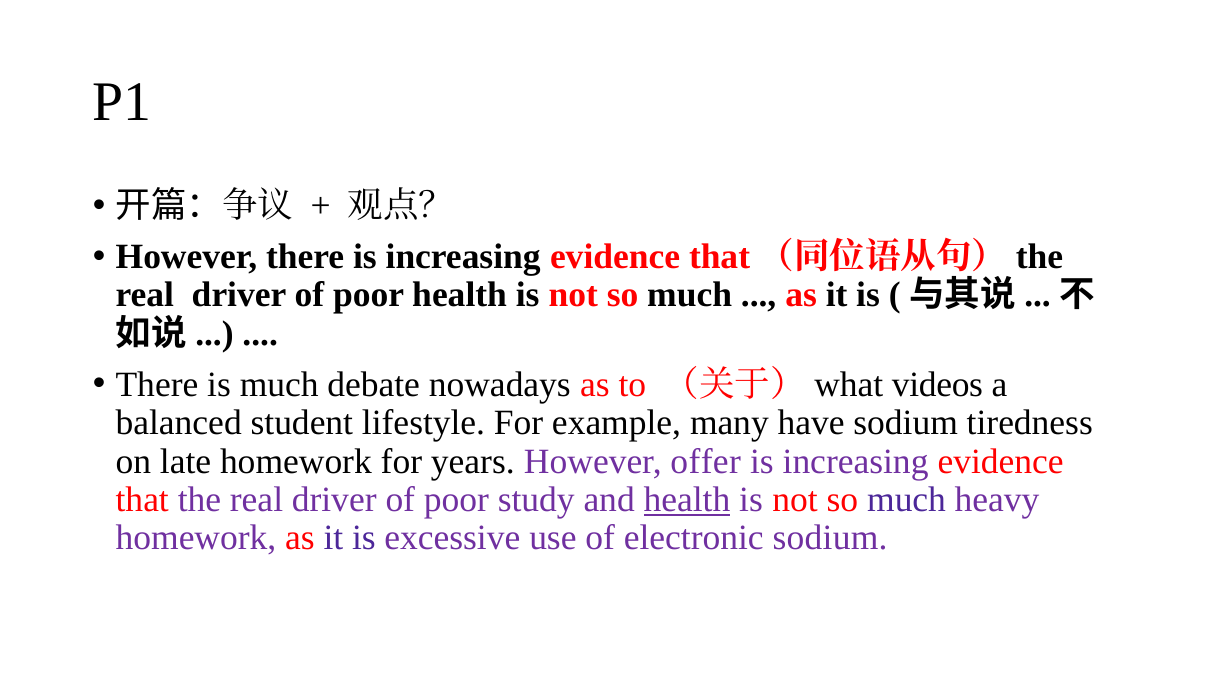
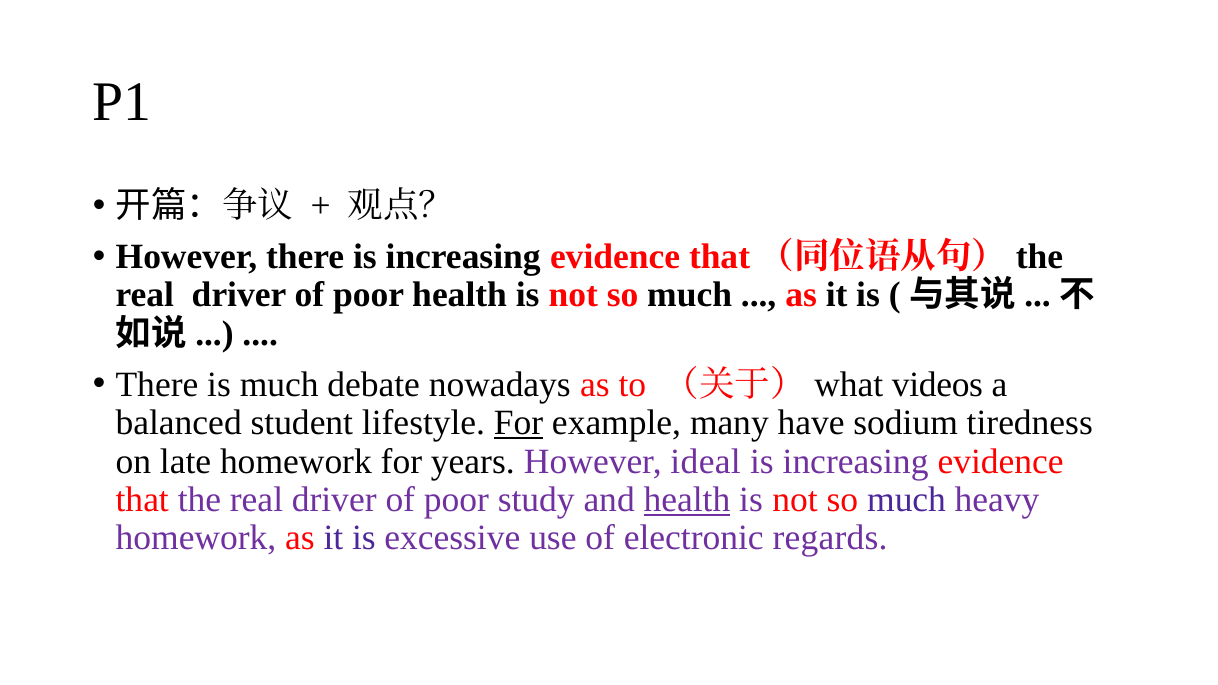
For underline: none -> present (519, 423)
offer: offer -> ideal (706, 461)
electronic sodium: sodium -> regards (830, 538)
